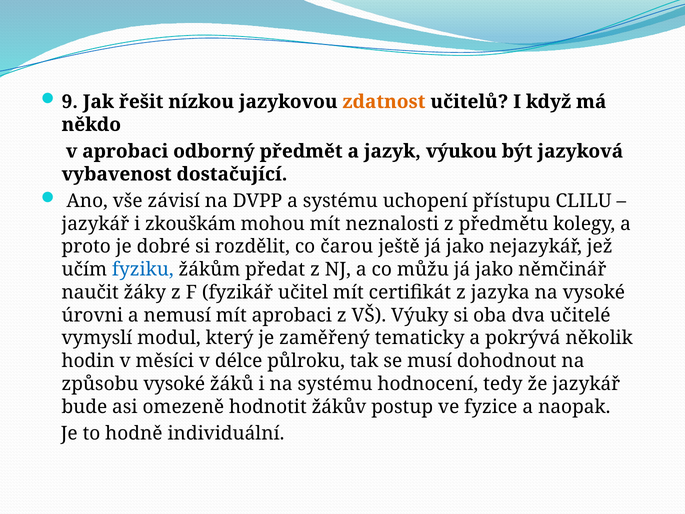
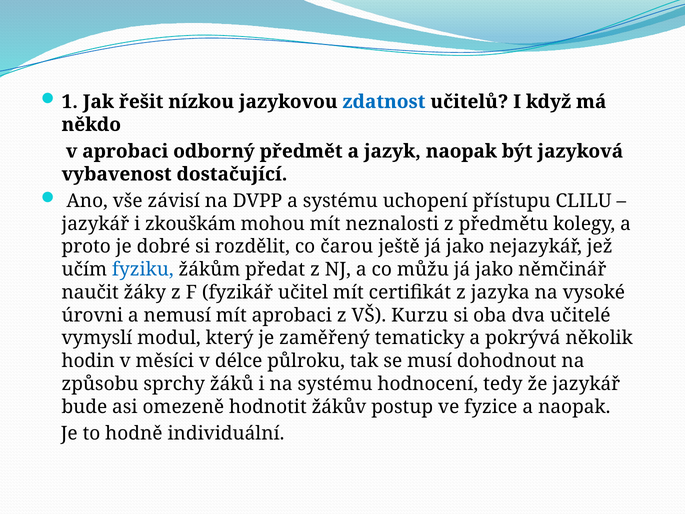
9: 9 -> 1 (70, 102)
zdatnost colour: orange -> blue (384, 102)
jazyk výukou: výukou -> naopak (461, 151)
Výuky: Výuky -> Kurzu (420, 315)
způsobu vysoké: vysoké -> sprchy (174, 384)
